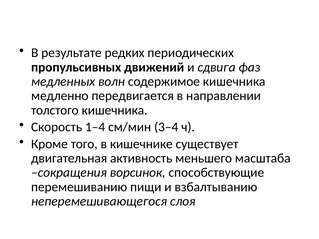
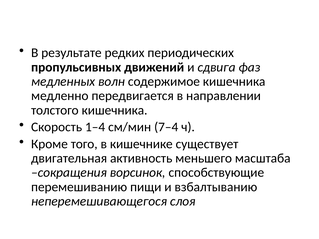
3–4: 3–4 -> 7–4 (166, 127)
